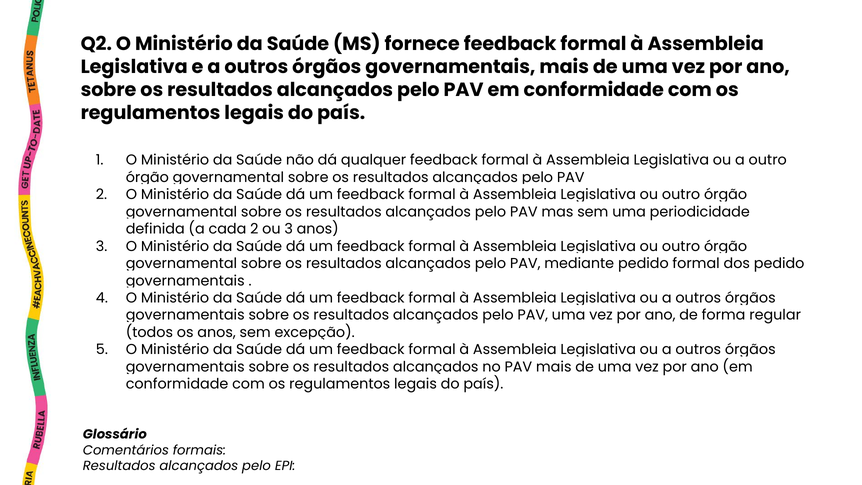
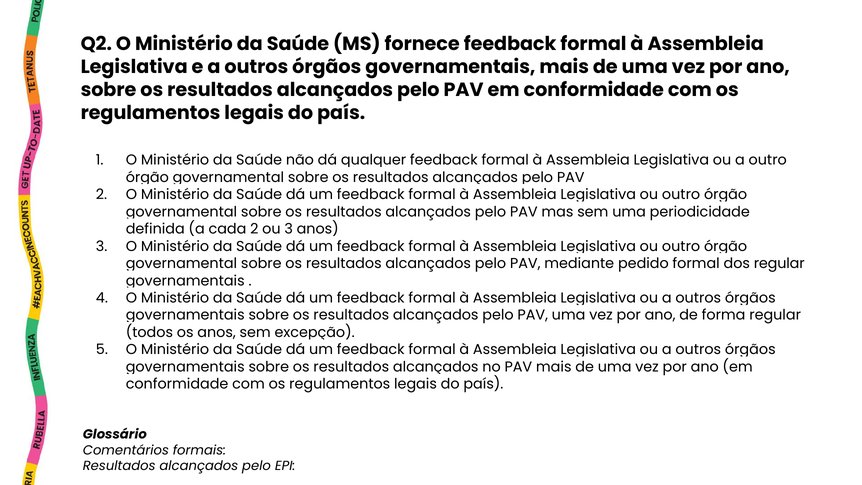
dos pedido: pedido -> regular (779, 263)
